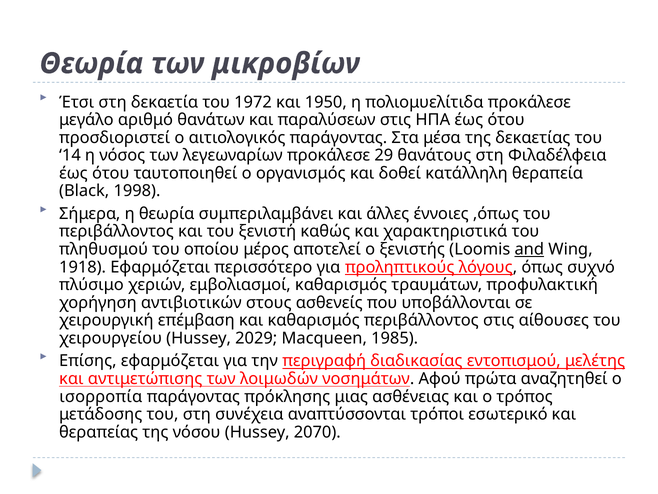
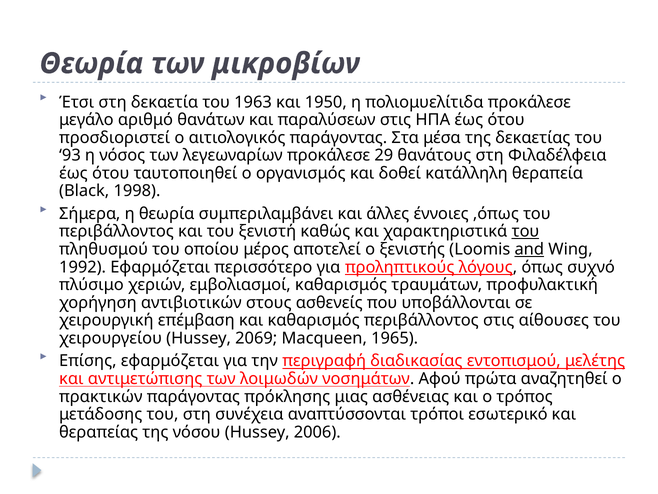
1972: 1972 -> 1963 (253, 102)
14: 14 -> 93 (70, 155)
του underline: none -> present (525, 231)
1918: 1918 -> 1992 (83, 267)
2029: 2029 -> 2069 (256, 338)
1985: 1985 -> 1965 (395, 338)
ισορροπία: ισορροπία -> πρακτικών (101, 396)
2070: 2070 -> 2006 (317, 432)
